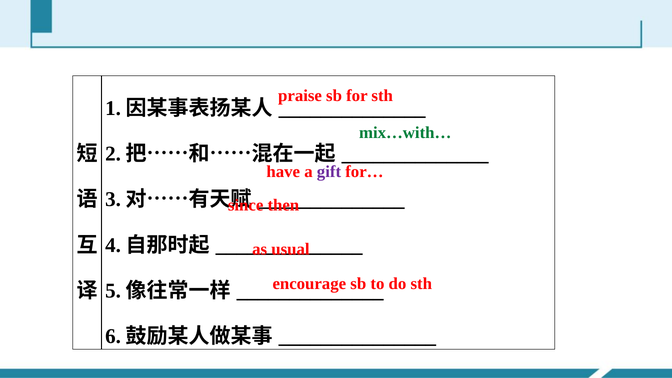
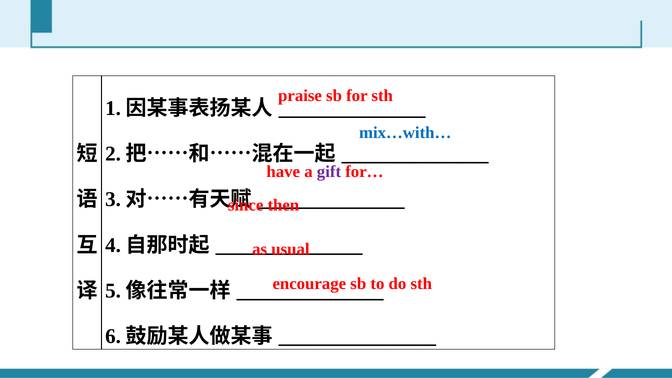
mix…with… colour: green -> blue (405, 133)
